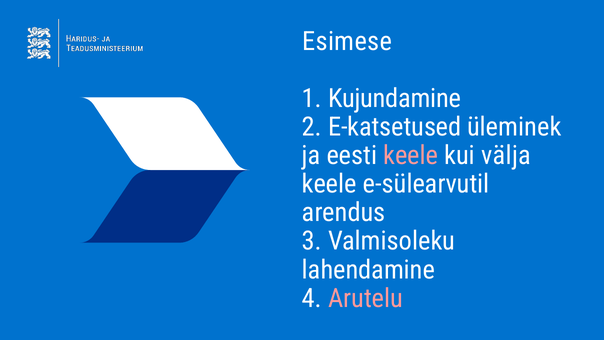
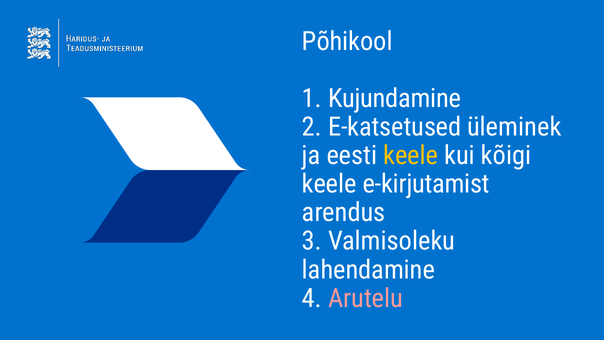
Esimese: Esimese -> Põhikool (347, 41)
keele colour: pink -> yellow (411, 155)
välja: välja -> kõigi (506, 155)
e-sülearvutil: e-sülearvutil -> e-kirjutamist (426, 184)
